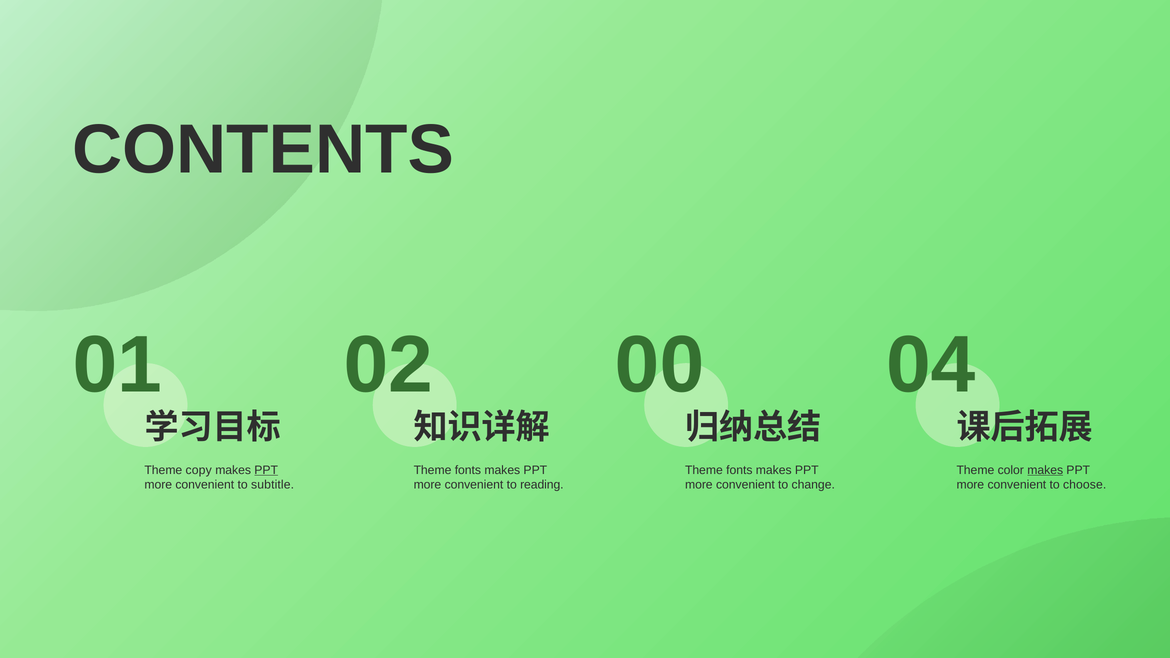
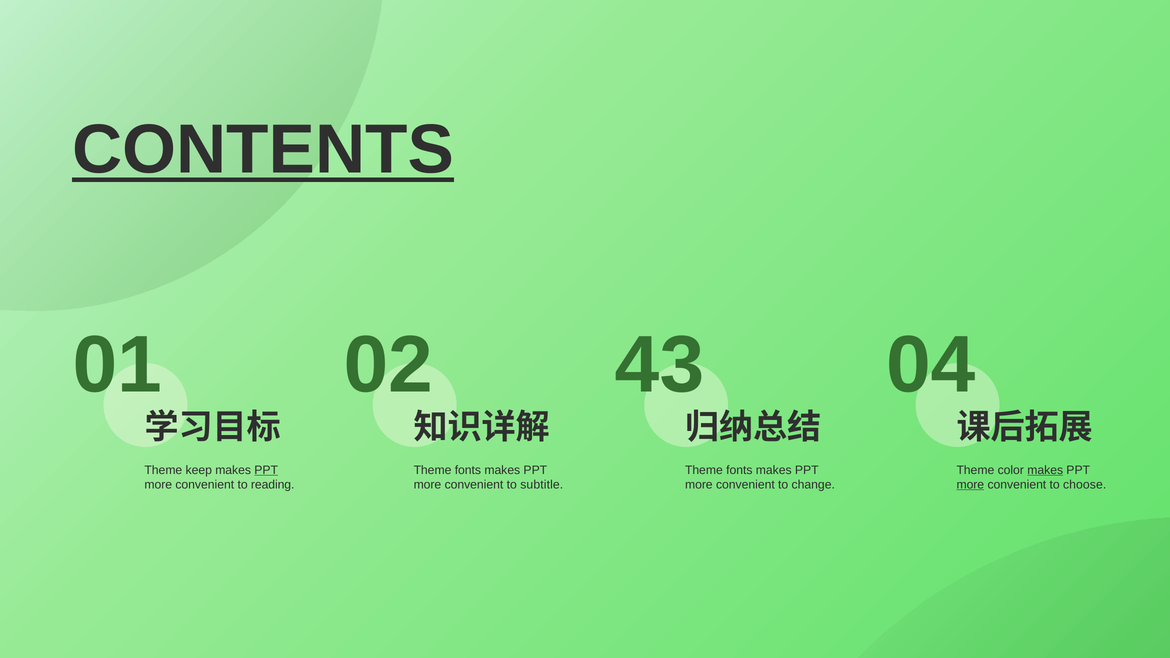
CONTENTS underline: none -> present (263, 150)
00: 00 -> 43 (660, 365)
copy: copy -> keep (199, 470)
subtitle: subtitle -> reading (273, 485)
reading: reading -> subtitle (542, 485)
more underline: none -> present (970, 485)
